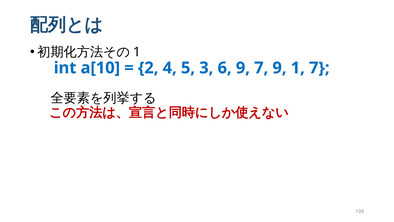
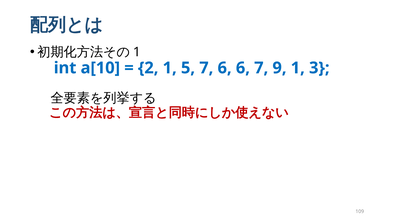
2 4: 4 -> 1 (170, 68)
5 3: 3 -> 7 (206, 68)
6 9: 9 -> 6 (243, 68)
1 7: 7 -> 3 (319, 68)
